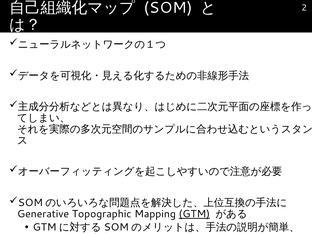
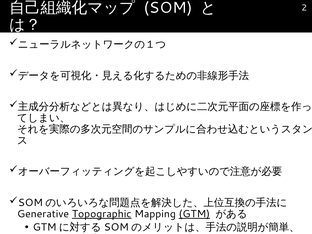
Topographic underline: none -> present (102, 214)
